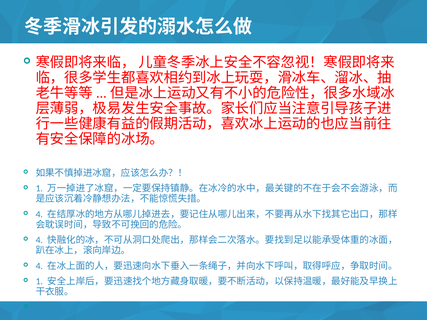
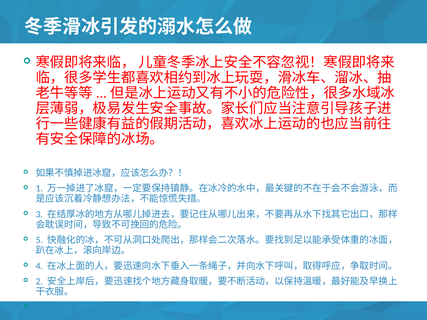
4: 4 -> 3 (39, 215)
4: 4 -> 5 (39, 240)
1: 1 -> 2 (39, 282)
